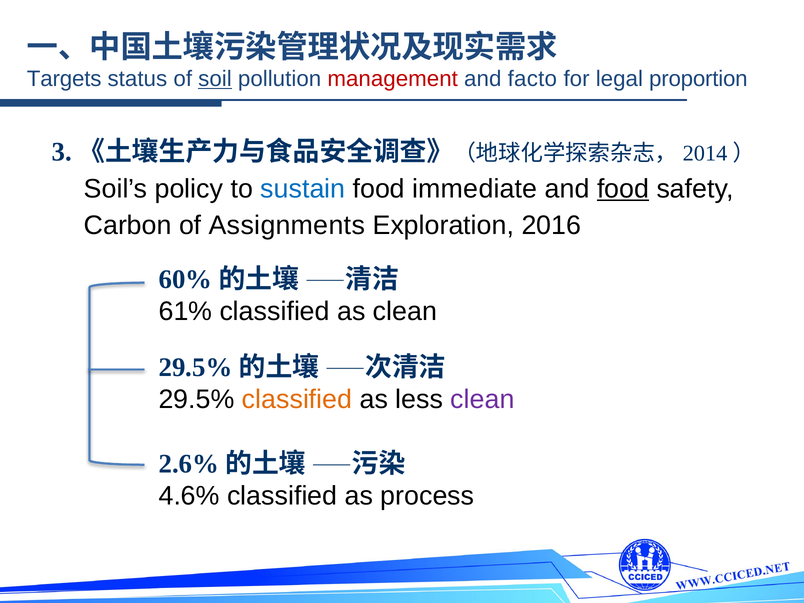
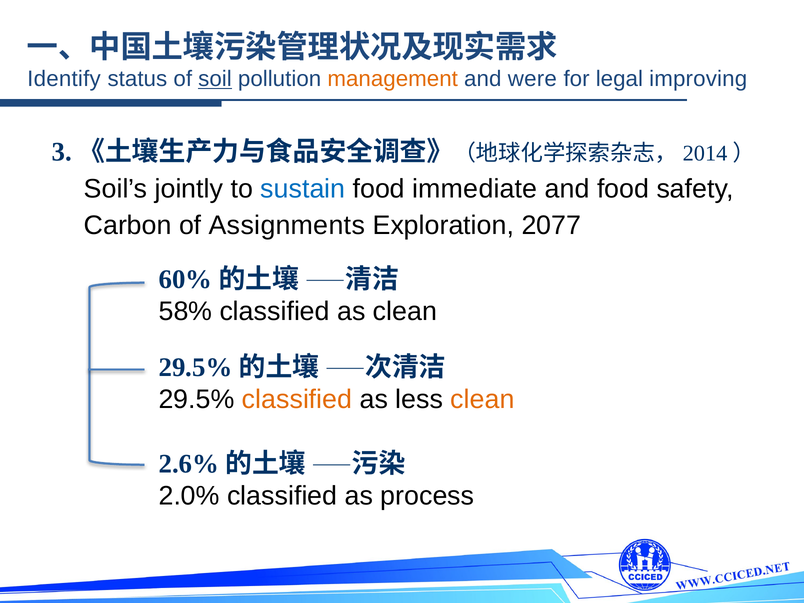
Targets: Targets -> Identify (64, 79)
management colour: red -> orange (393, 79)
facto: facto -> were (532, 79)
proportion: proportion -> improving (698, 79)
policy: policy -> jointly (189, 189)
food underline: present -> none (623, 189)
2016: 2016 -> 2077 (551, 225)
61%: 61% -> 58% (185, 312)
clean colour: purple -> orange (482, 400)
4.6%: 4.6% -> 2.0% (189, 496)
